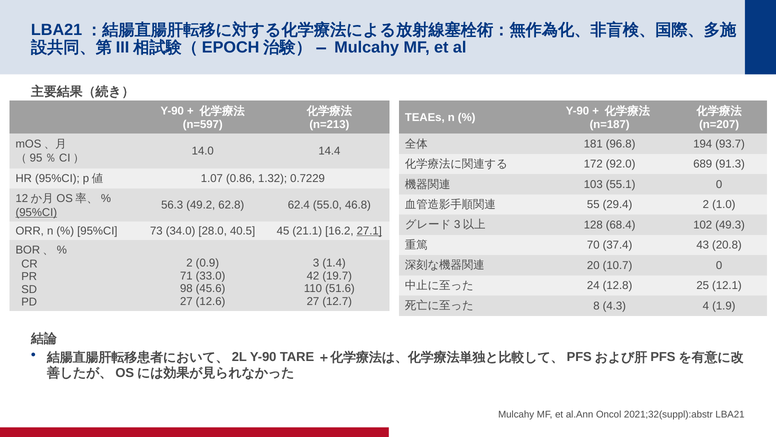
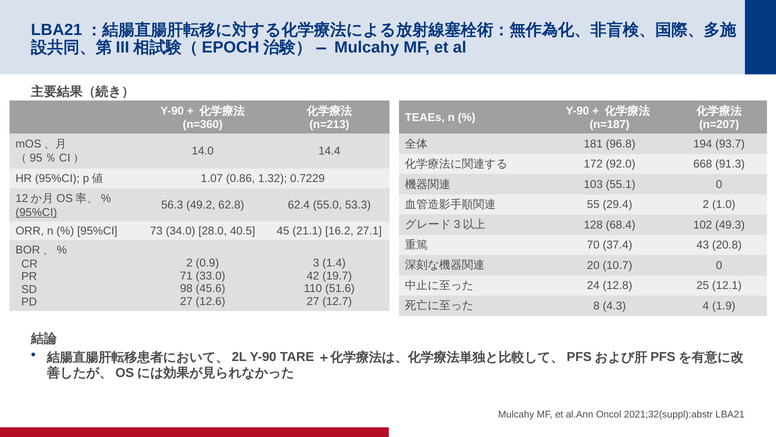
n=597: n=597 -> n=360 (203, 124)
689: 689 -> 668 (703, 164)
46.8: 46.8 -> 53.3 (358, 205)
27.1 underline: present -> none (369, 231)
